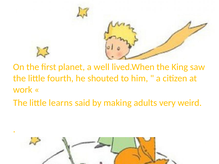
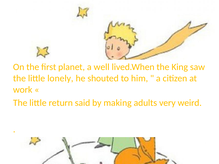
fourth: fourth -> lonely (60, 78)
learns: learns -> return (61, 103)
